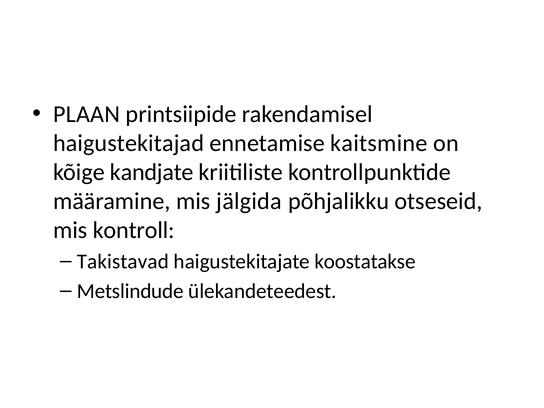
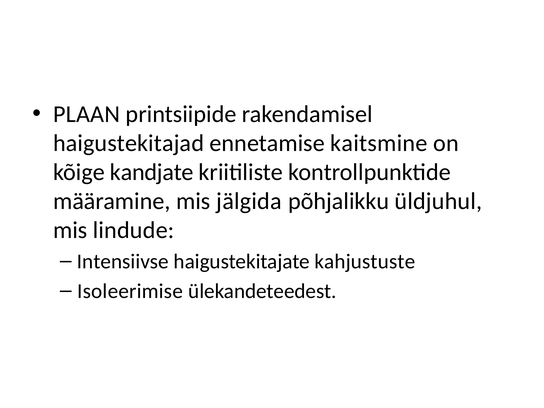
otseseid: otseseid -> üldjuhul (438, 201)
kontroll: kontroll -> lindude (134, 230)
Takistavad: Takistavad -> Intensiivse (123, 261)
koostatakse: koostatakse -> kahjustuste (365, 261)
Metslindude: Metslindude -> Isoleerimise (130, 291)
